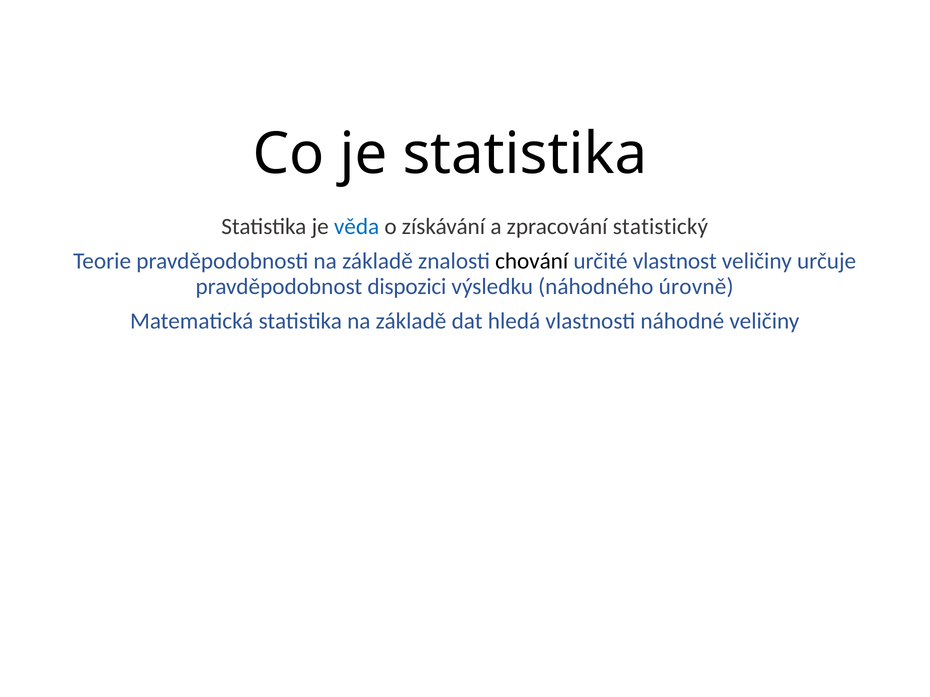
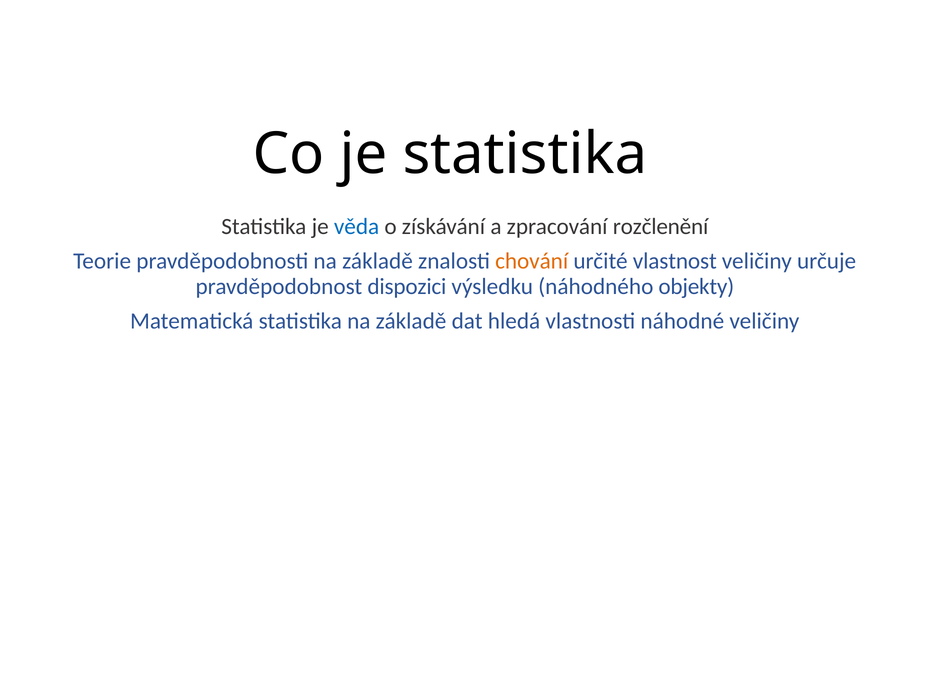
statistický: statistický -> rozčlenění (661, 227)
chování colour: black -> orange (532, 262)
úrovně: úrovně -> objekty (696, 287)
